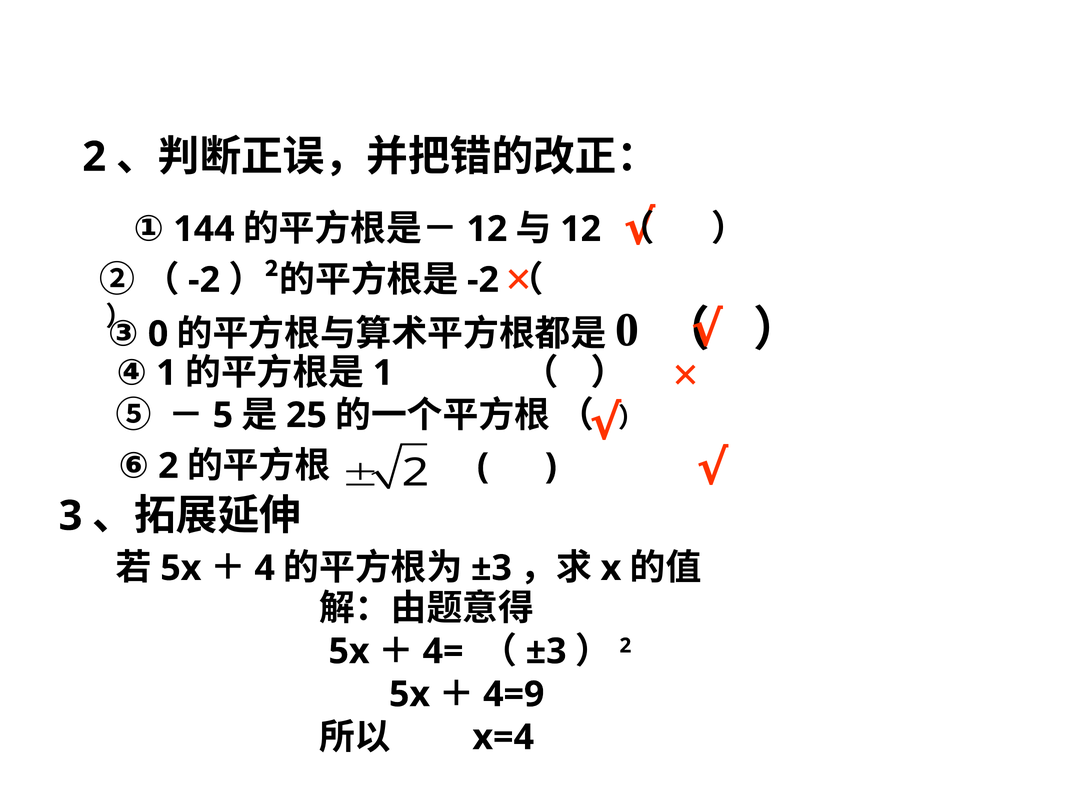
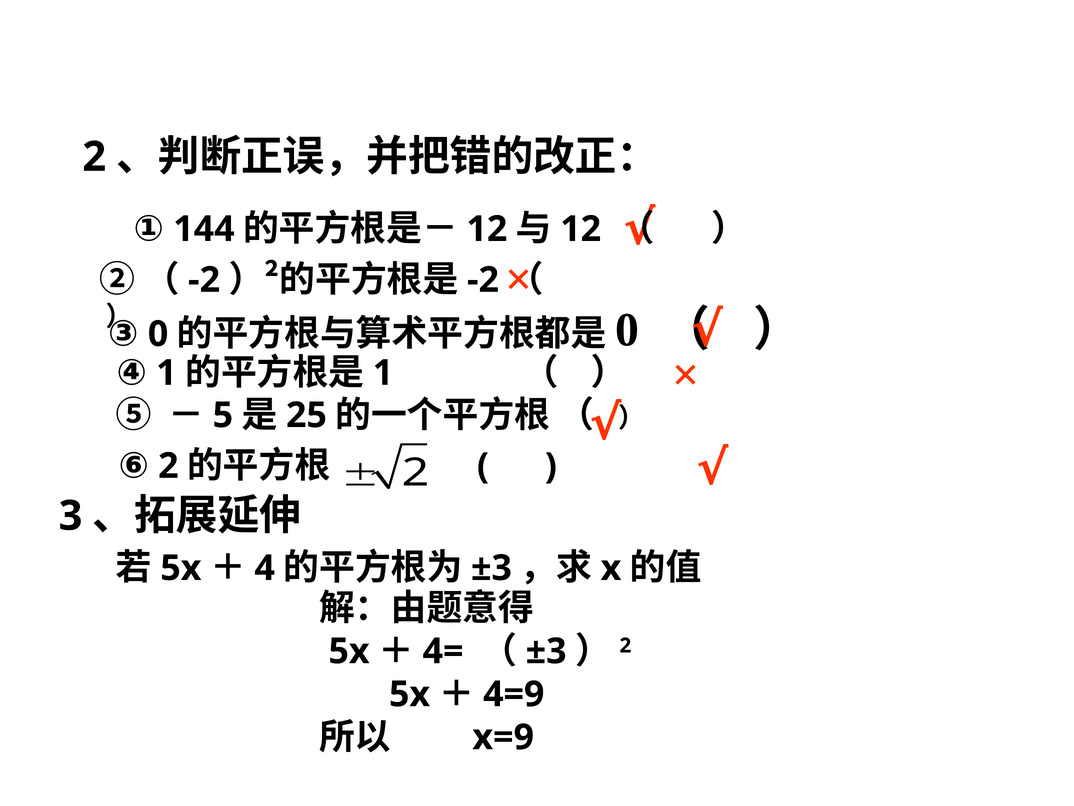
x=4: x=4 -> x=9 (503, 737)
